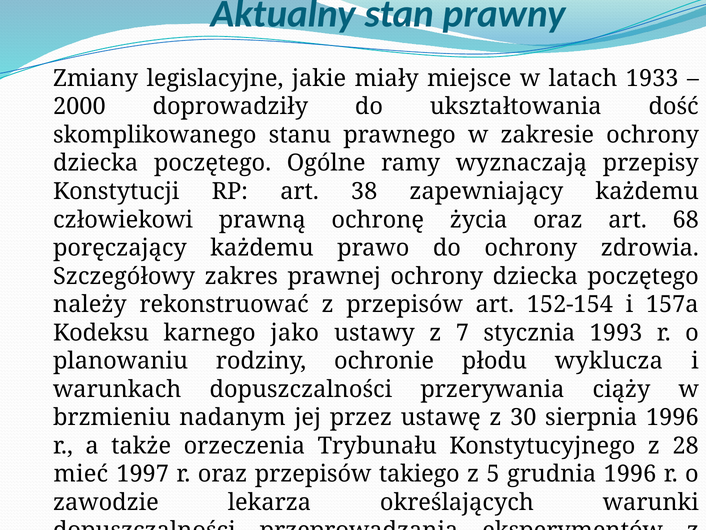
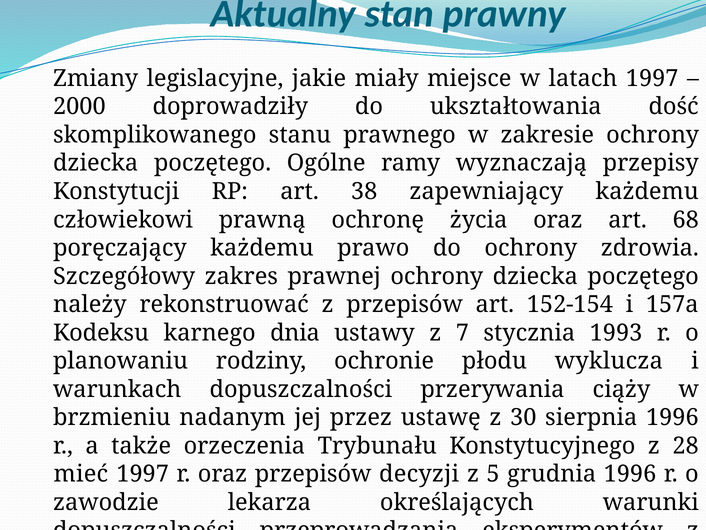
latach 1933: 1933 -> 1997 (652, 78)
jako: jako -> dnia (295, 333)
takiego: takiego -> decyzji (419, 474)
